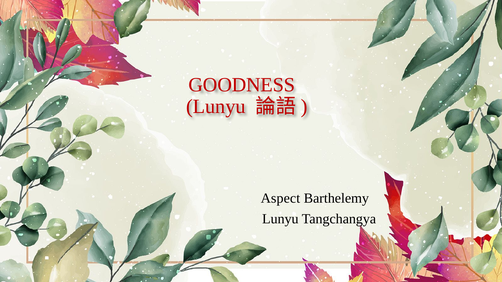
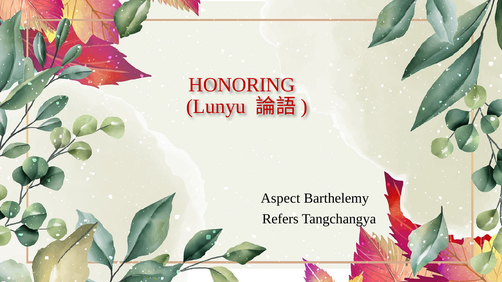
GOODNESS: GOODNESS -> HONORING (242, 85)
Lunyu: Lunyu -> Refers (280, 219)
